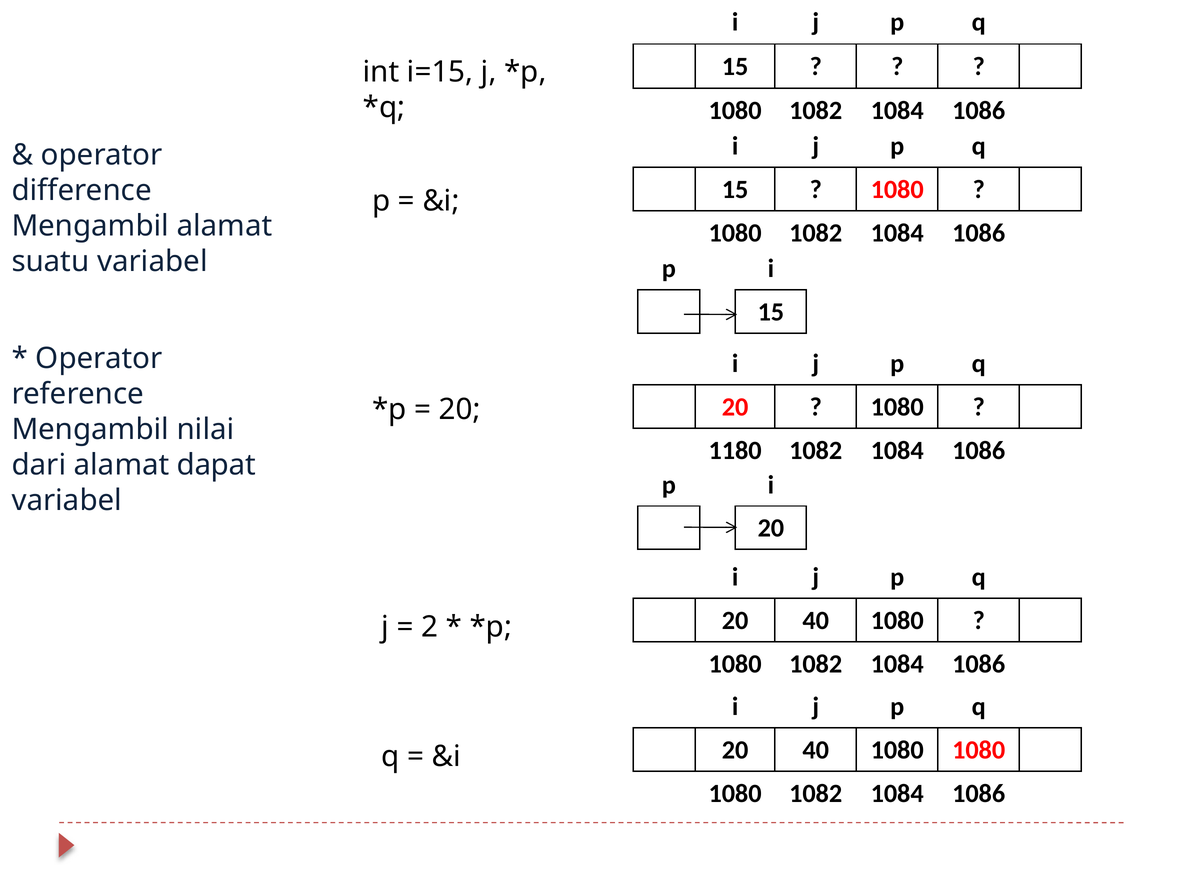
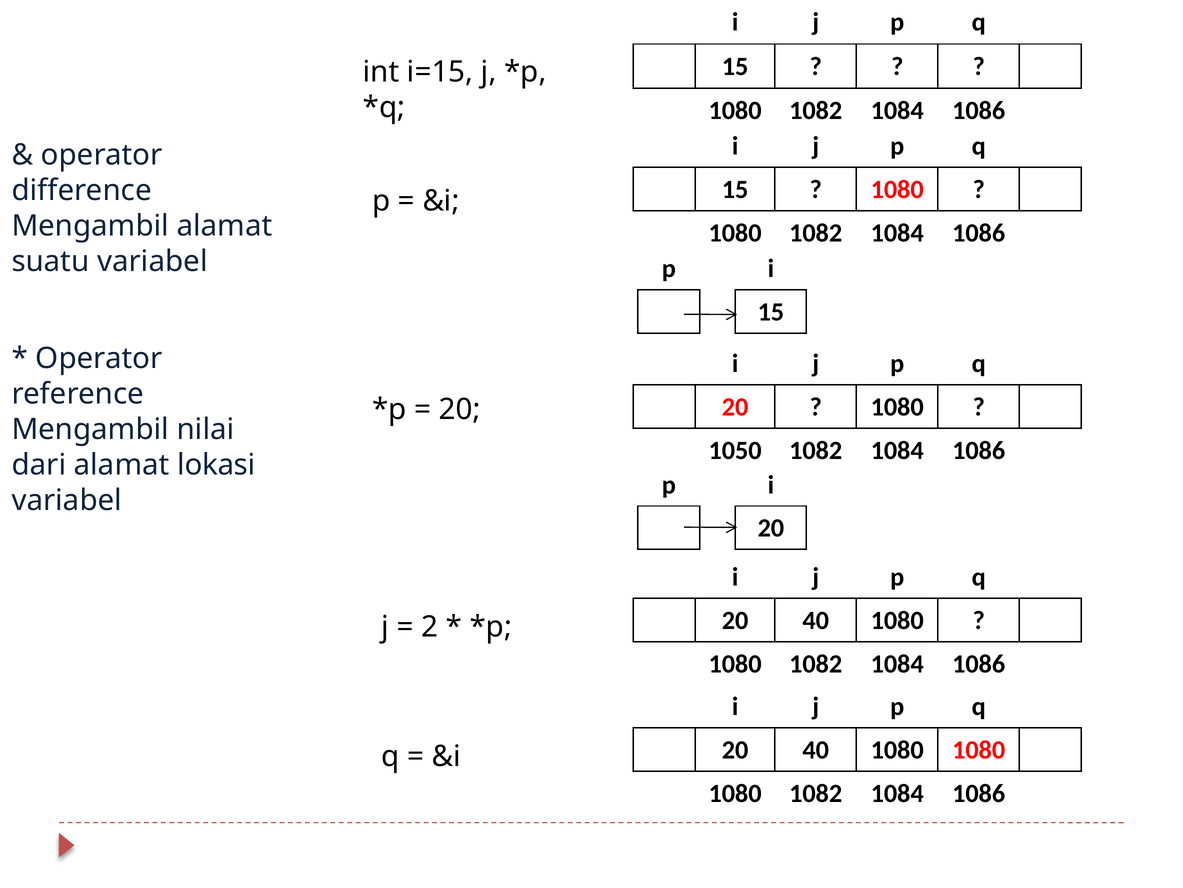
1180: 1180 -> 1050 (735, 450)
dapat: dapat -> lokasi (216, 465)
